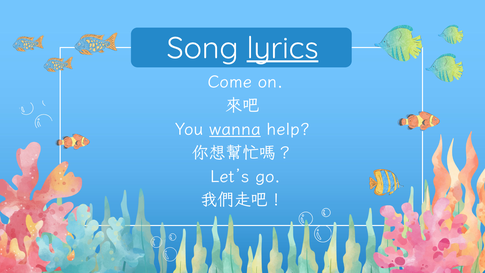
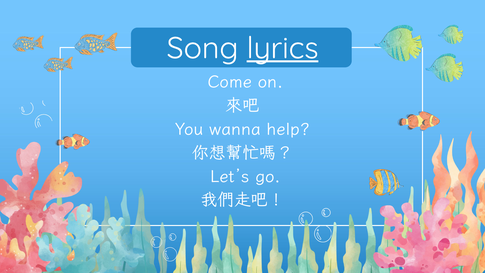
wanna underline: present -> none (235, 129)
